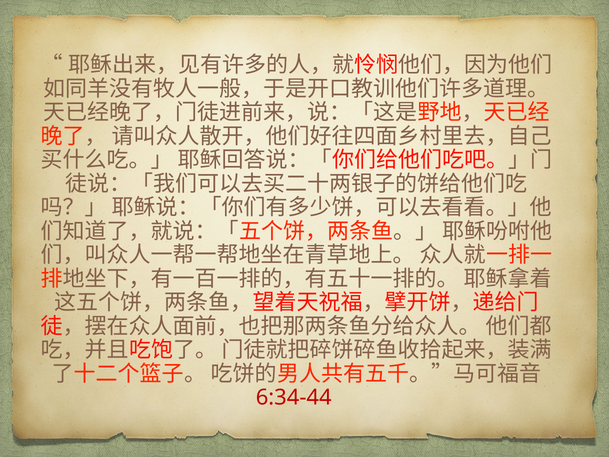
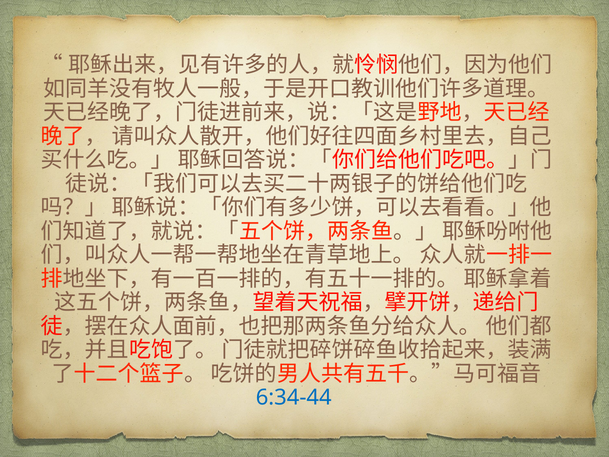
6:34-44 colour: red -> blue (294, 397)
